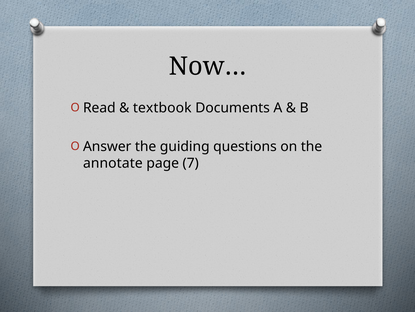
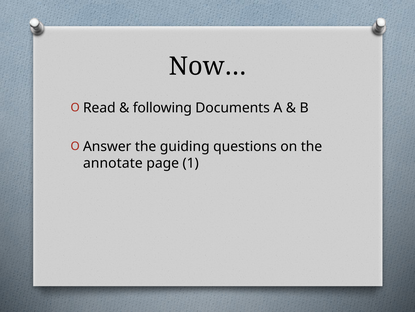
textbook: textbook -> following (162, 108)
7: 7 -> 1 (191, 163)
